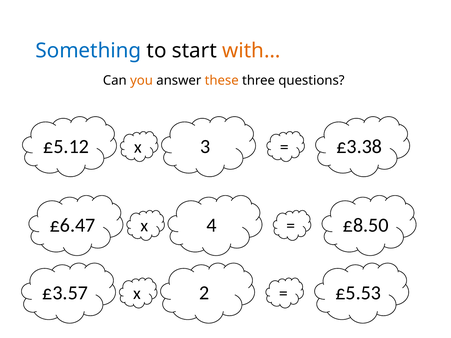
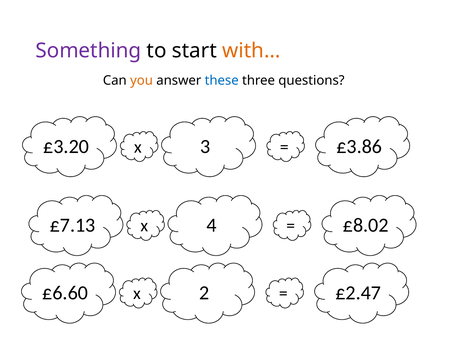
Something colour: blue -> purple (88, 51)
these colour: orange -> blue (222, 81)
£5.12: £5.12 -> £3.20 (66, 147)
£3.38: £3.38 -> £3.86 (359, 147)
£6.47: £6.47 -> £7.13 (73, 226)
£8.50: £8.50 -> £8.02 (366, 226)
£3.57: £3.57 -> £6.60 (65, 293)
£5.53: £5.53 -> £2.47 (358, 293)
